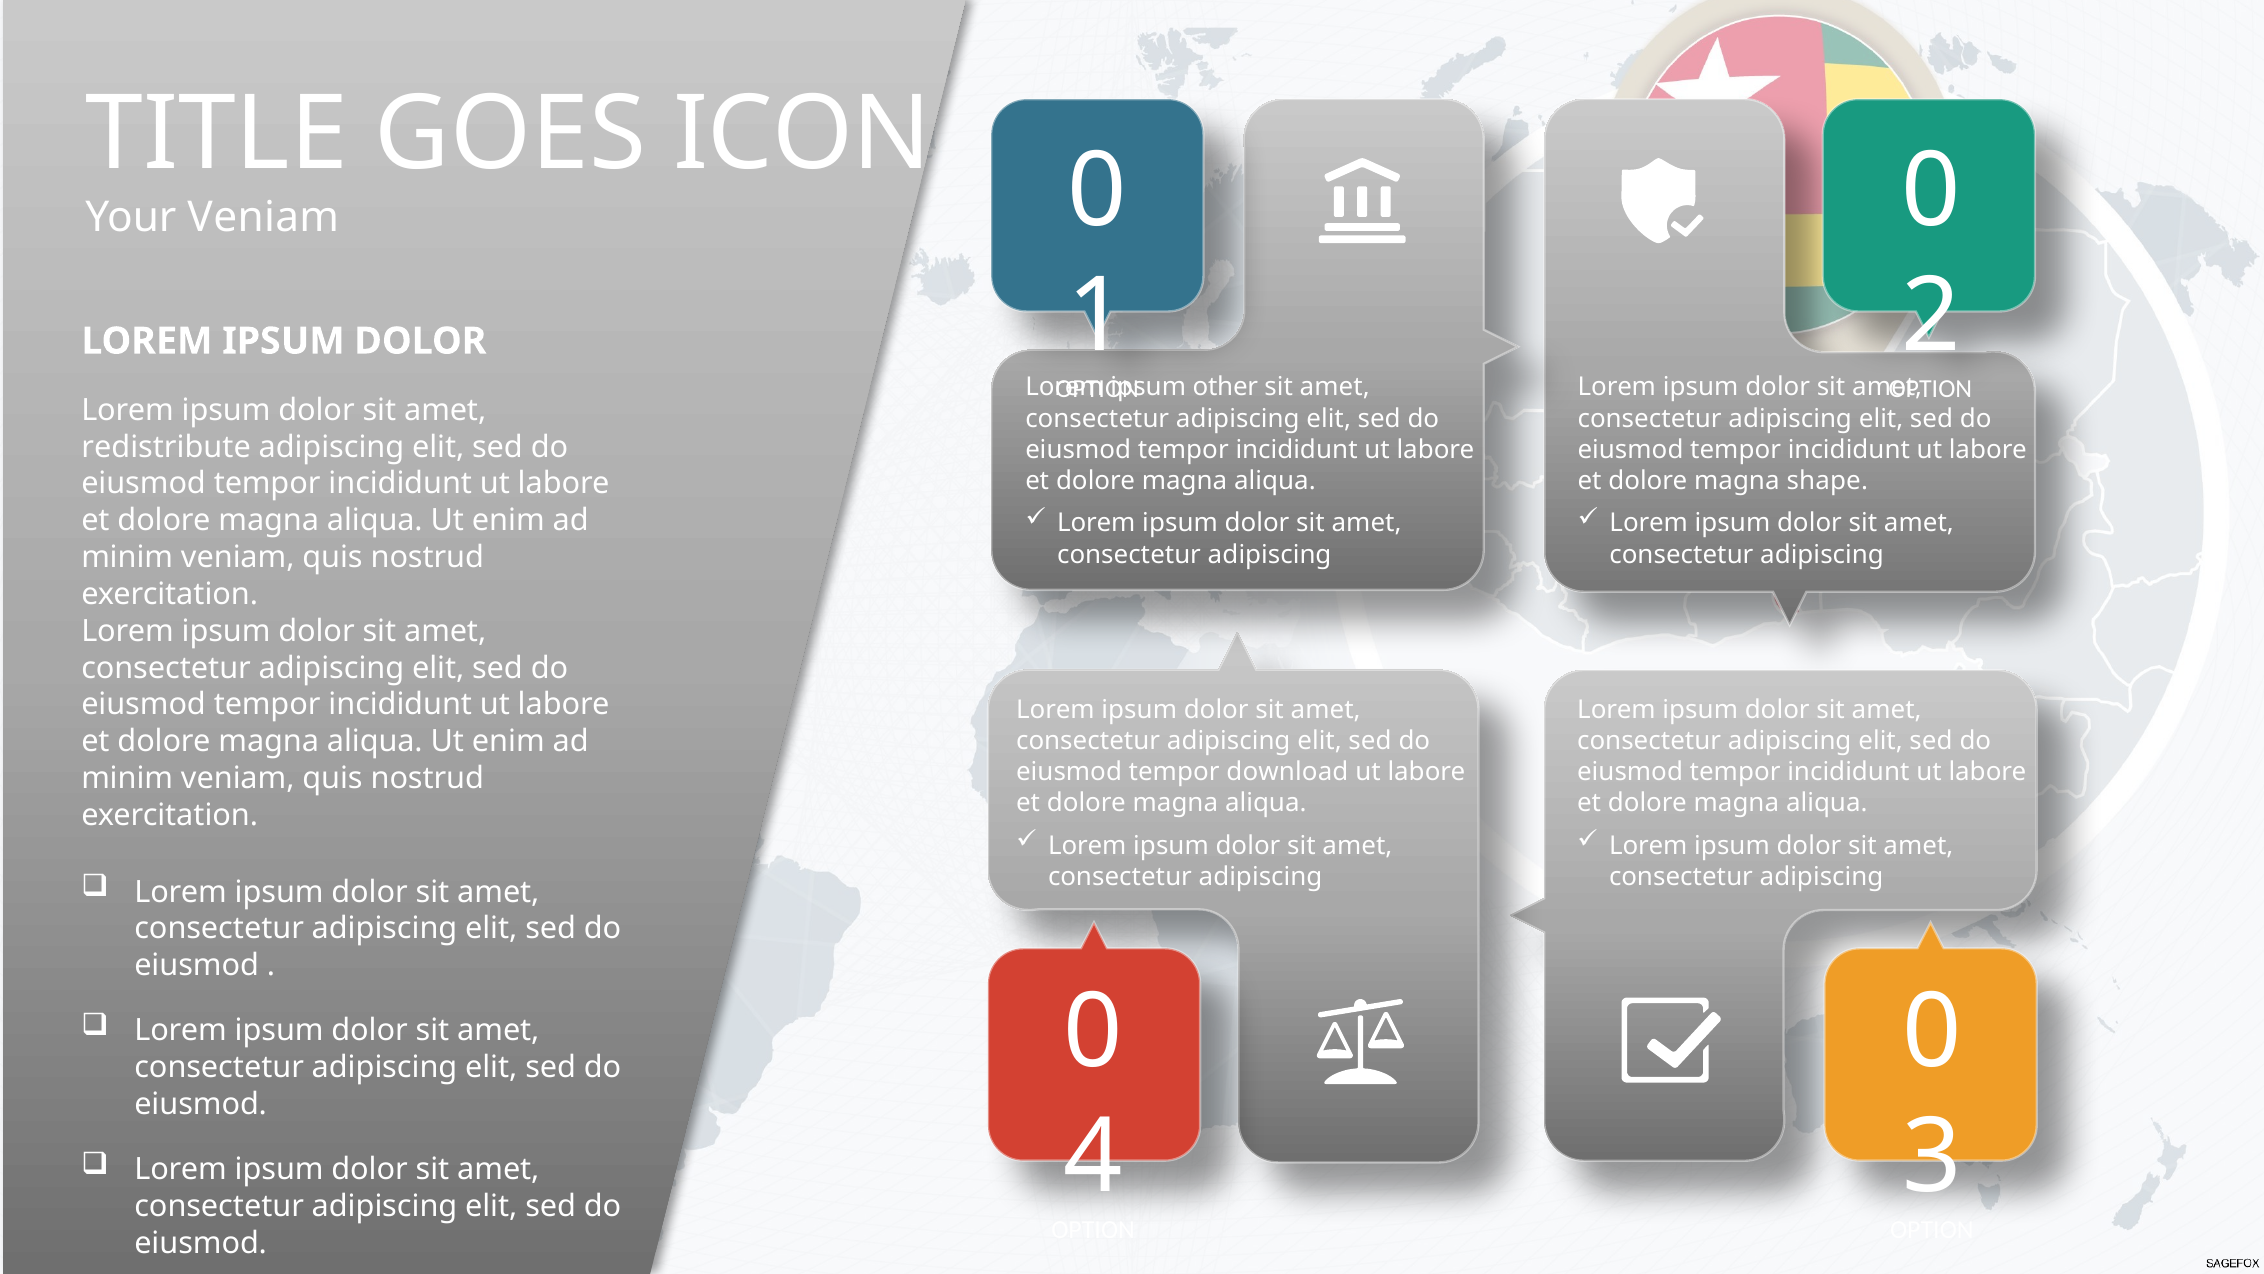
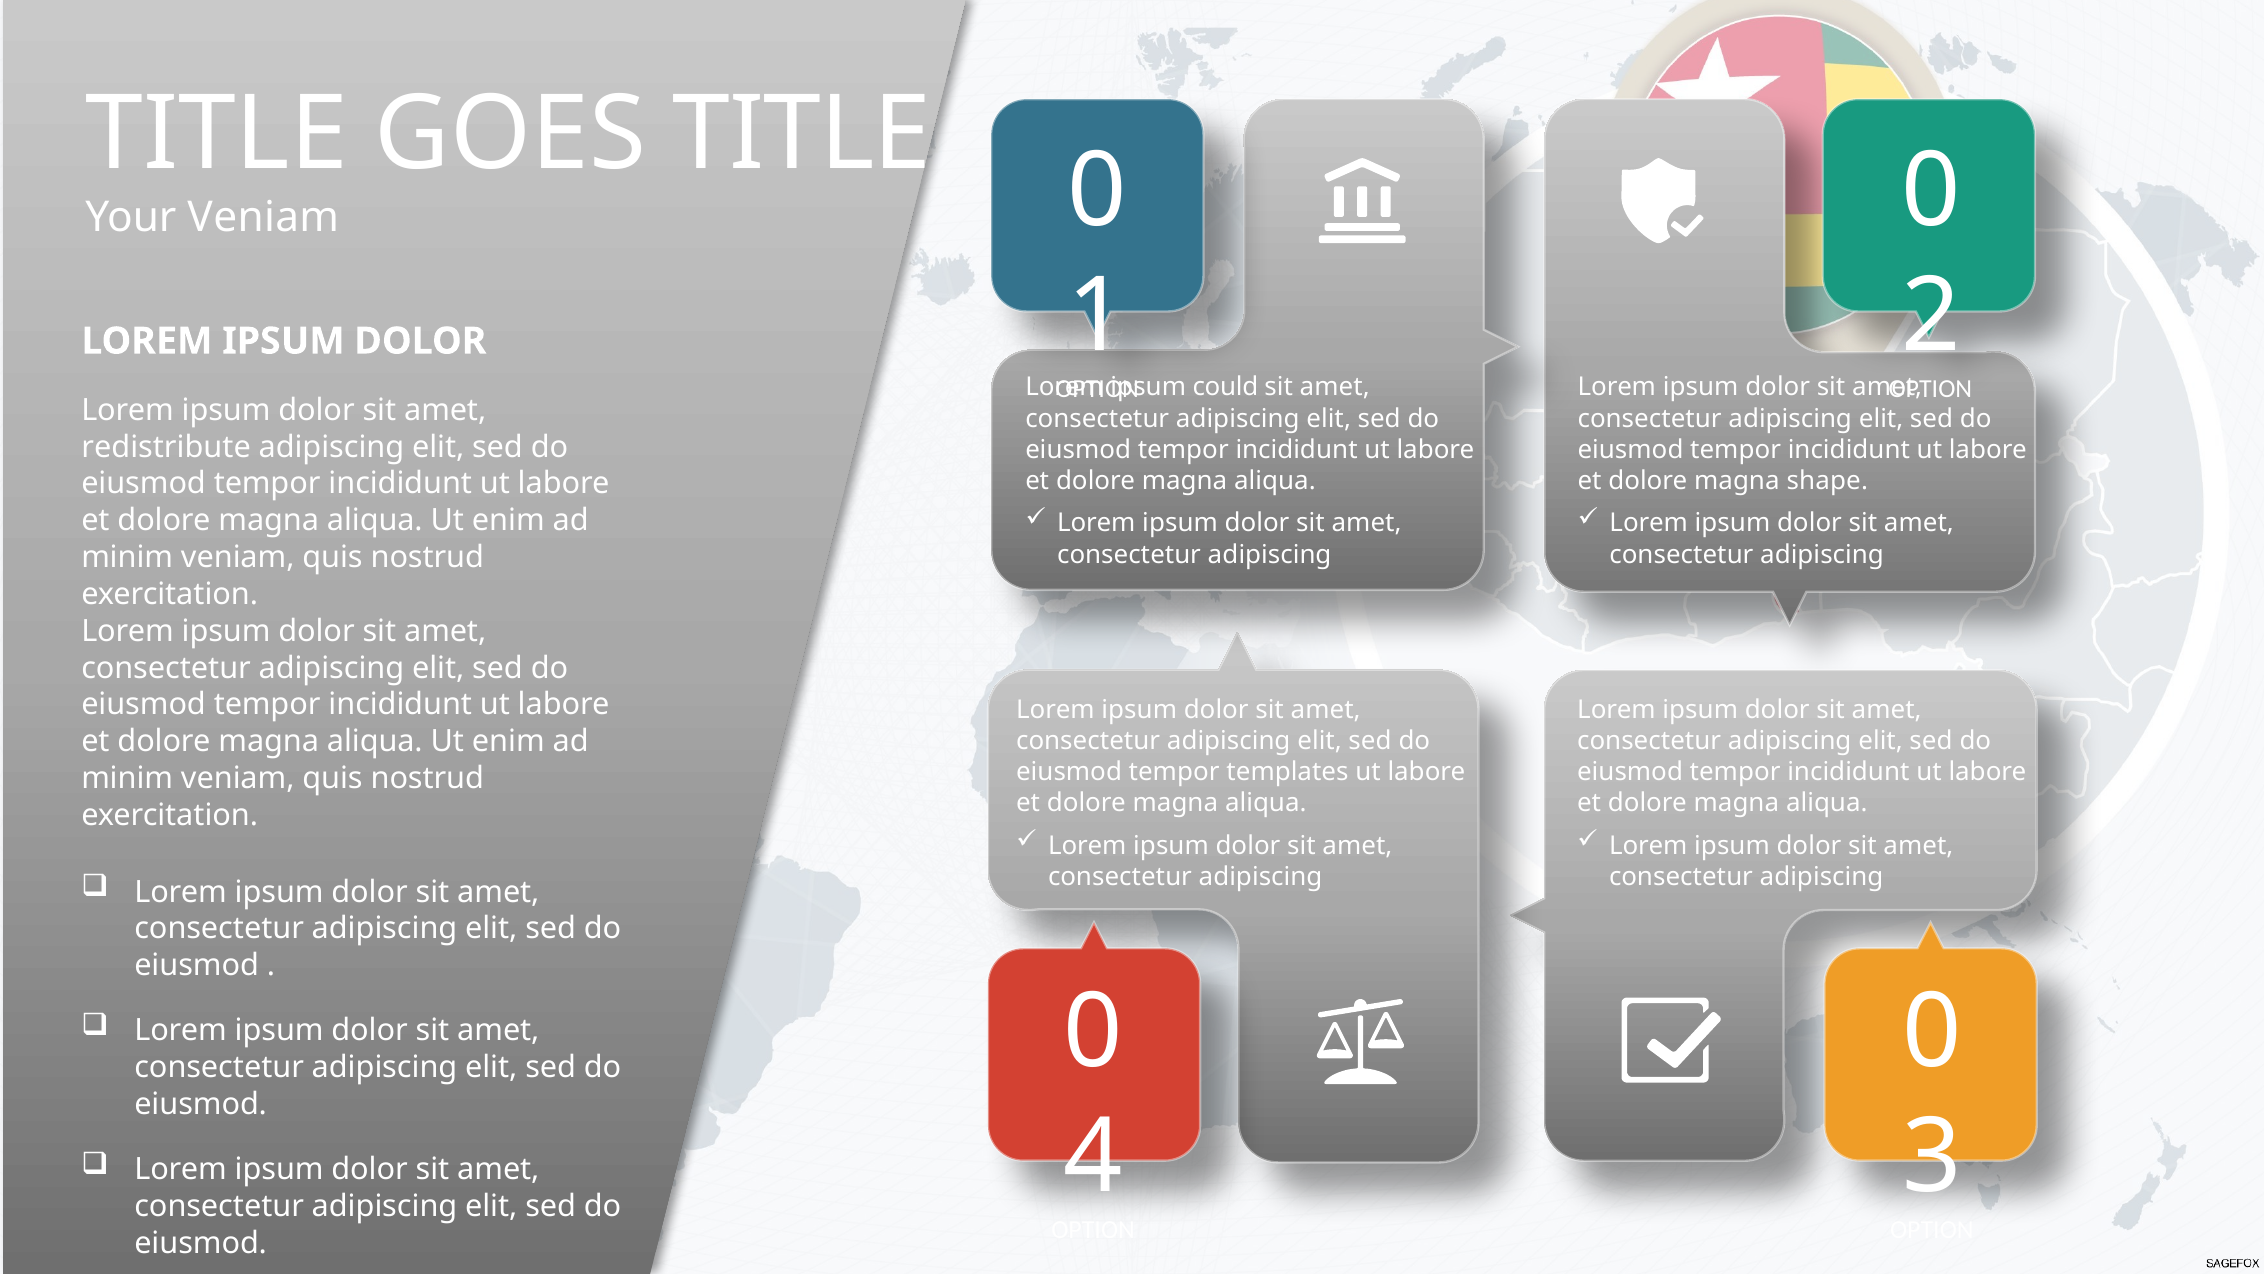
GOES ICON: ICON -> TITLE (802, 134)
other: other -> could (1225, 387)
download: download -> templates (1288, 772)
